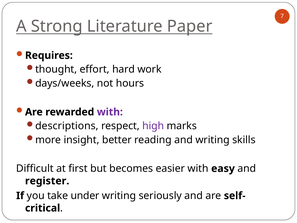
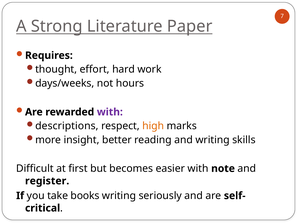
high colour: purple -> orange (153, 126)
easy: easy -> note (223, 168)
under: under -> books (85, 195)
